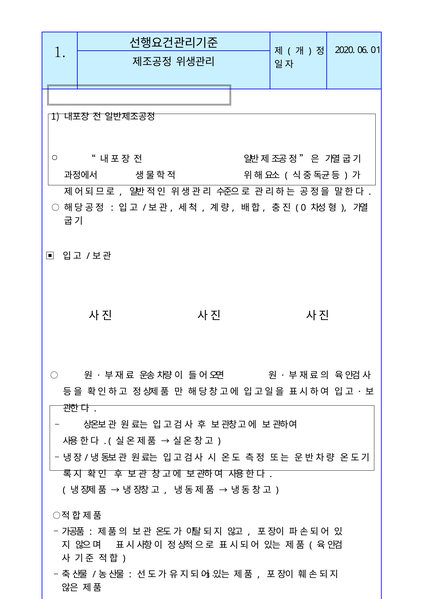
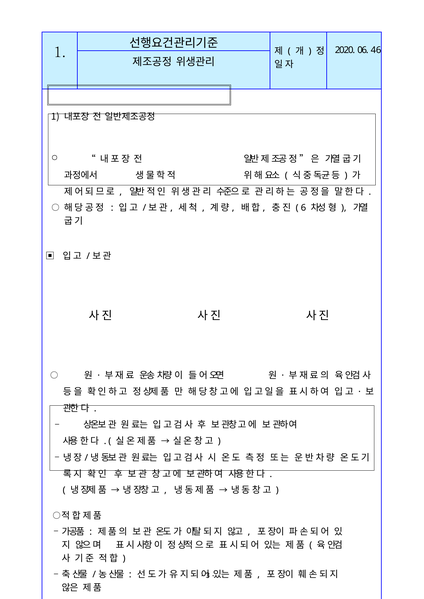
01: 01 -> 46 (376, 50)
0: 0 -> 6 (303, 208)
